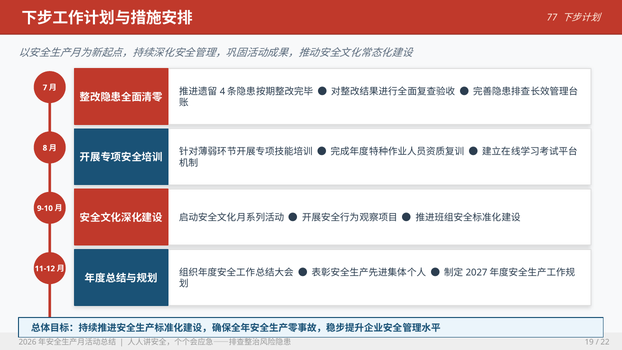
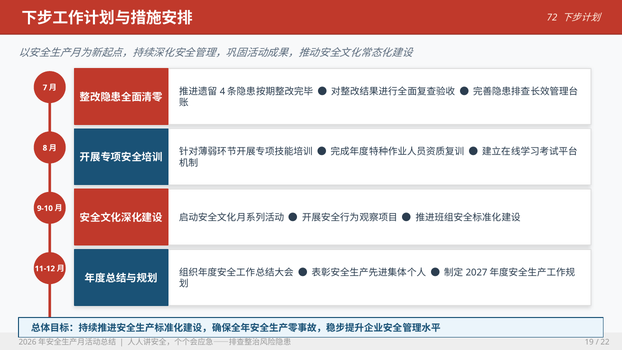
77: 77 -> 72 (552, 18)
